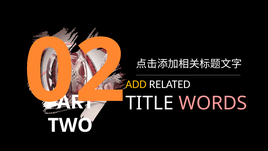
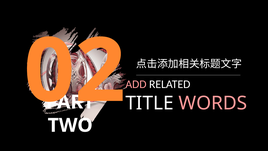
ADD colour: yellow -> pink (136, 84)
